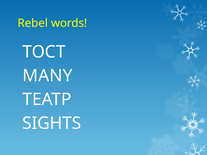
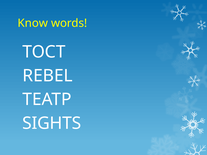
Rebel: Rebel -> Know (33, 23)
MANY: MANY -> REBEL (48, 76)
